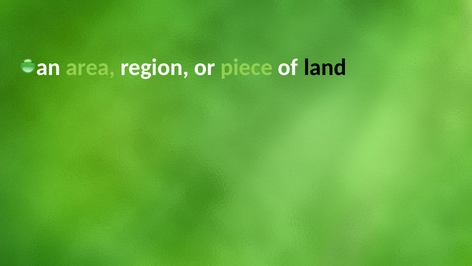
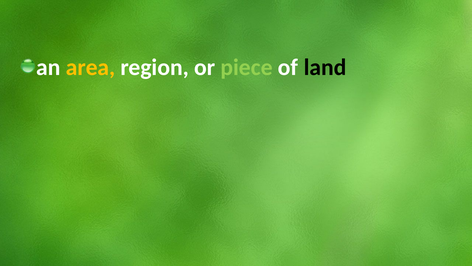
area colour: light green -> yellow (90, 67)
